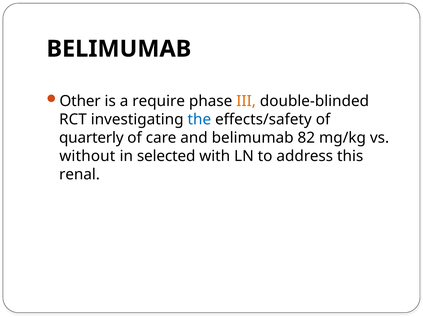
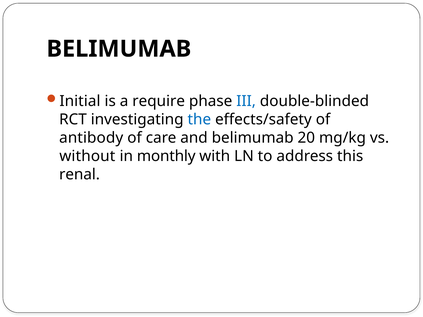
Other: Other -> Initial (80, 101)
III colour: orange -> blue (246, 101)
quarterly: quarterly -> antibody (91, 138)
82: 82 -> 20 (306, 138)
selected: selected -> monthly (166, 156)
